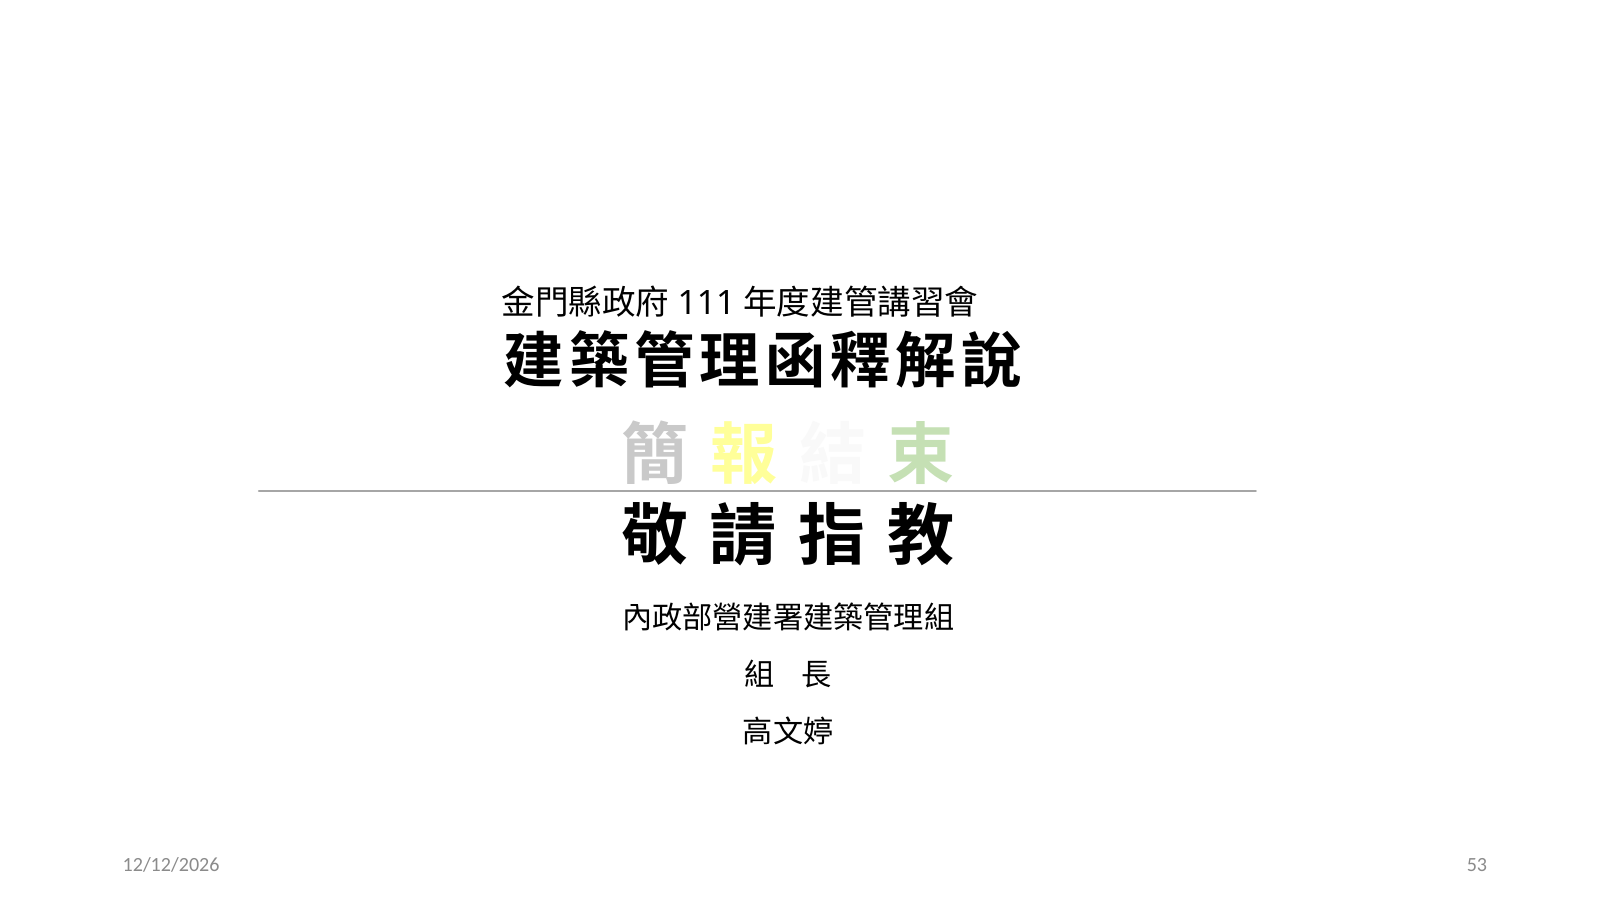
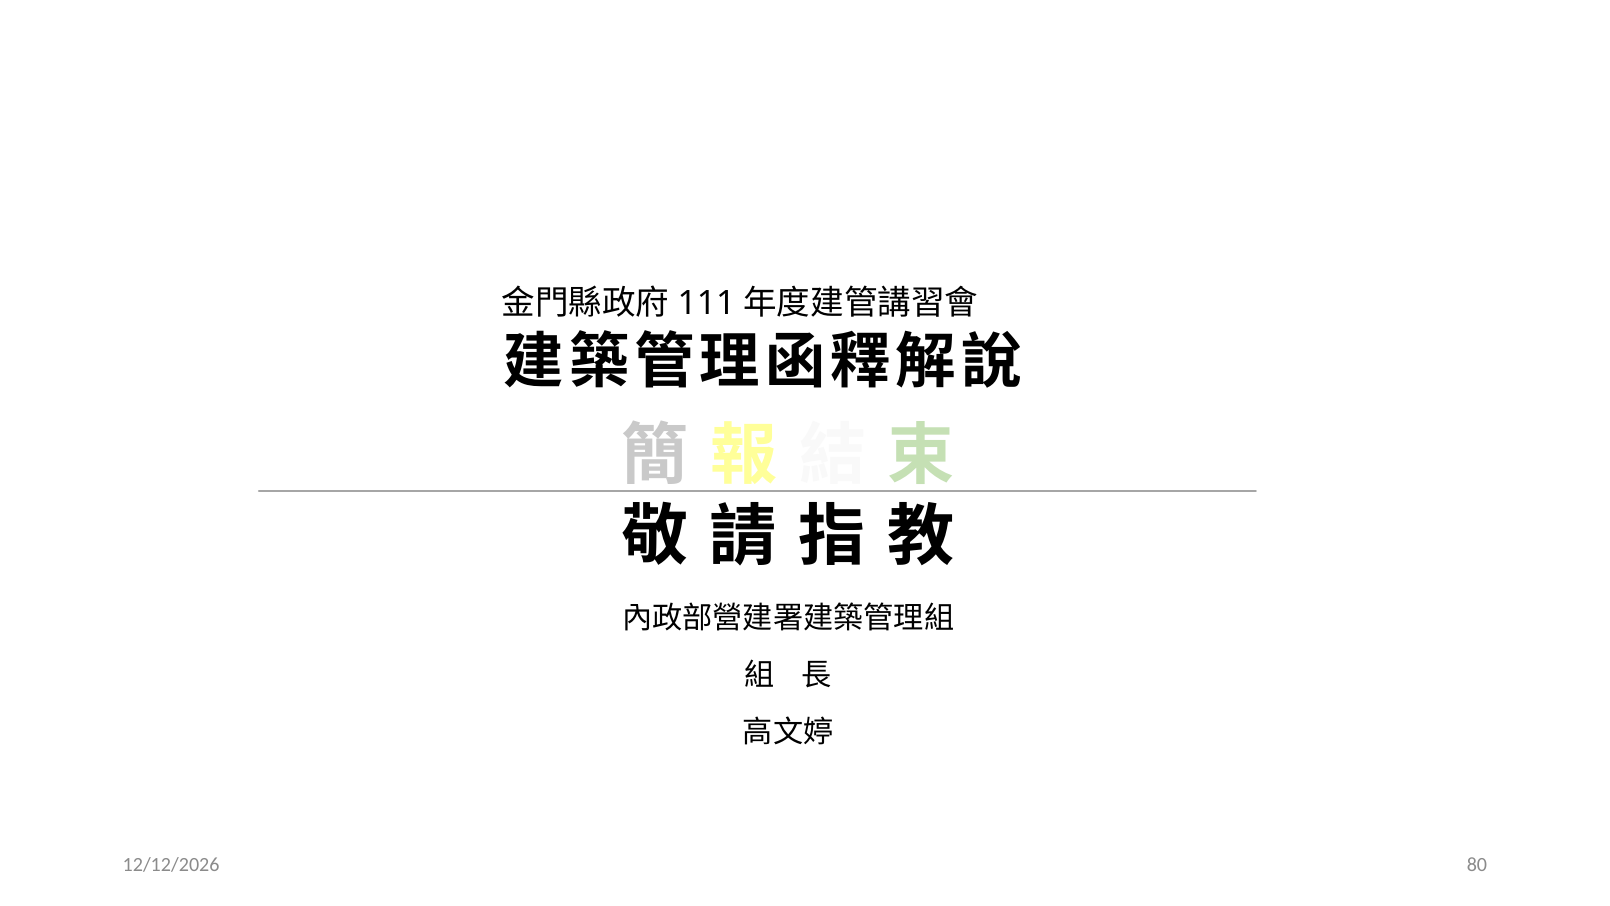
53: 53 -> 80 (1477, 865)
